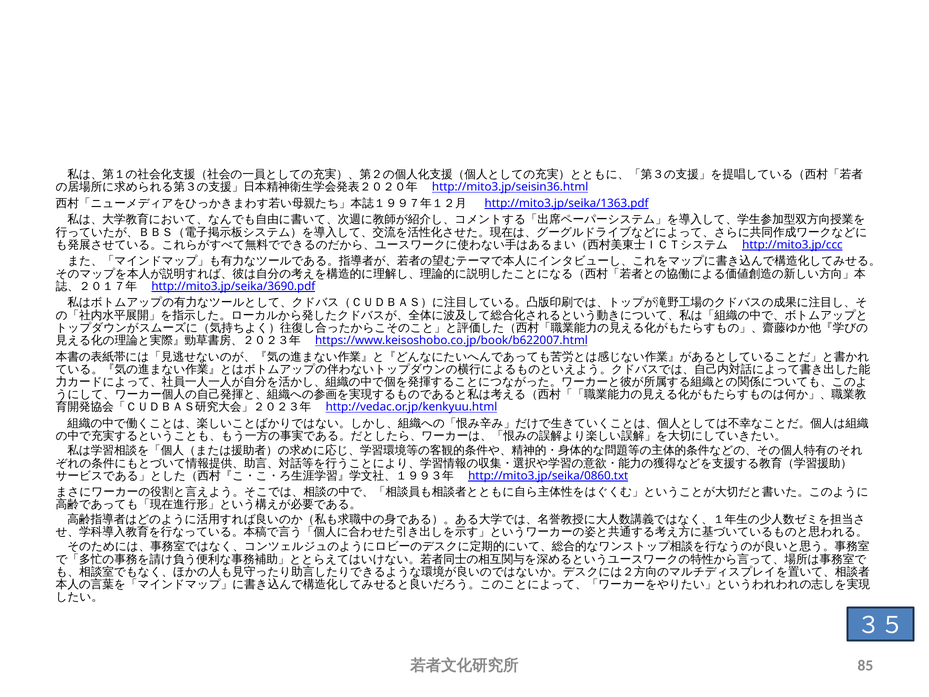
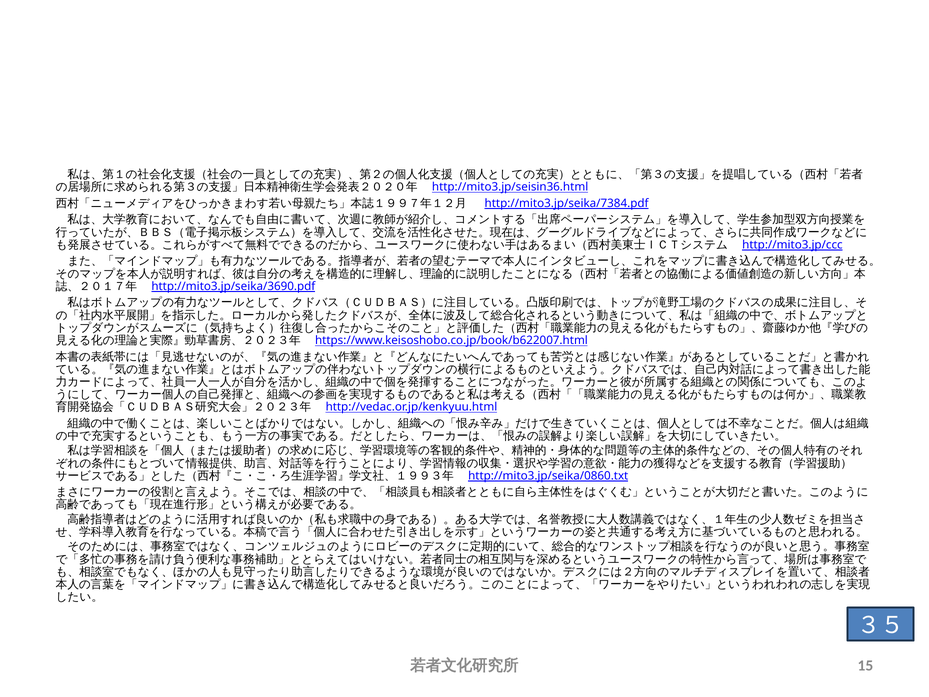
http://mito3.jp/seika/1363.pdf: http://mito3.jp/seika/1363.pdf -> http://mito3.jp/seika/7384.pdf (567, 203)
85: 85 -> 15 (865, 665)
